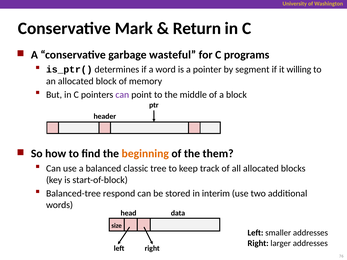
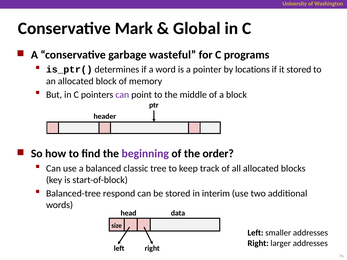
Return: Return -> Global (197, 28)
segment: segment -> locations (253, 70)
it willing: willing -> stored (299, 70)
beginning colour: orange -> purple (145, 154)
them: them -> order (218, 154)
